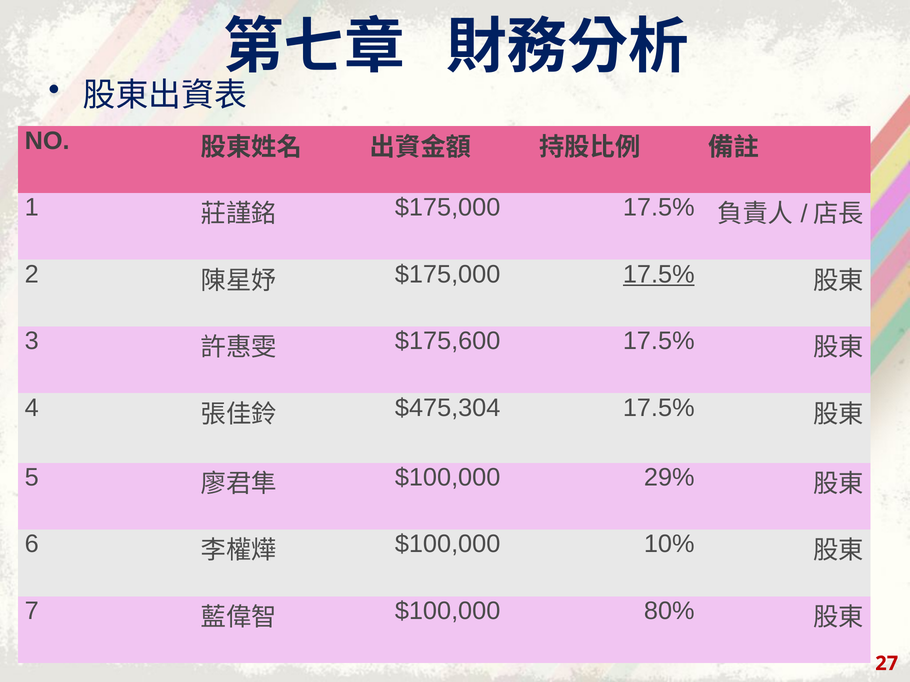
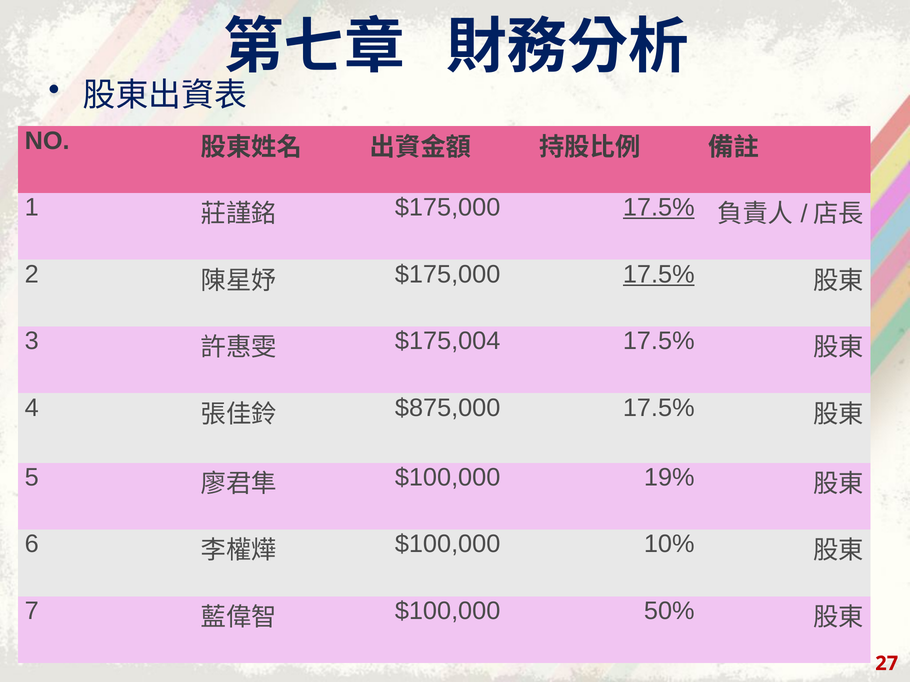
17.5% underline: none -> present (659, 208)
$175,600: $175,600 -> $175,004 (448, 341)
$475,304: $475,304 -> $875,000 (448, 408)
29%: 29% -> 19% (669, 478)
80%: 80% -> 50% (669, 611)
